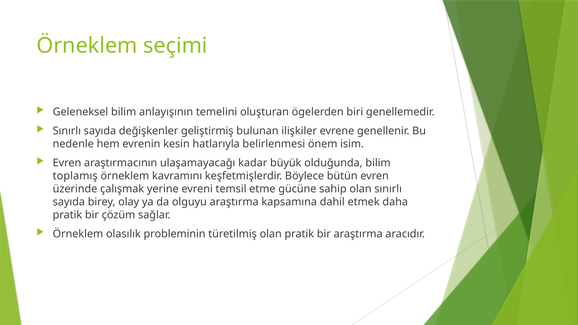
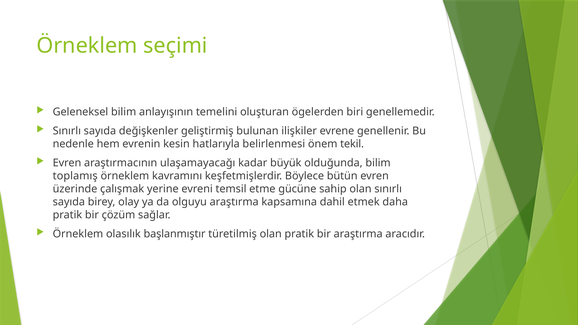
isim: isim -> tekil (352, 144)
probleminin: probleminin -> başlanmıştır (175, 234)
